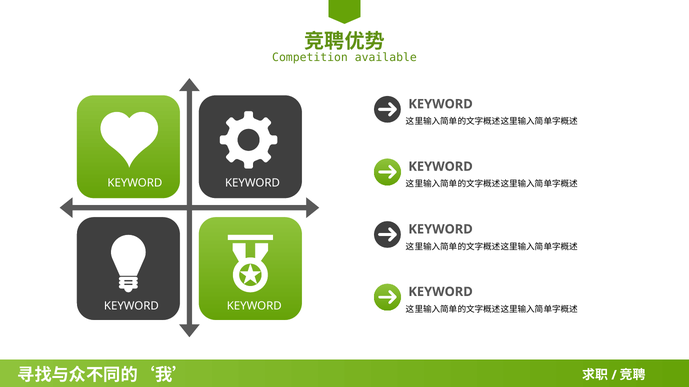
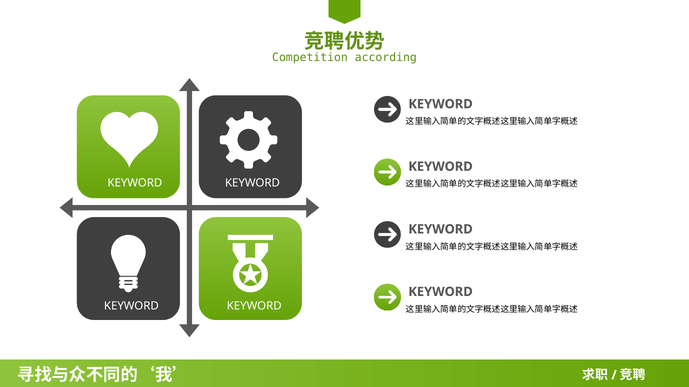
available: available -> according (386, 57)
